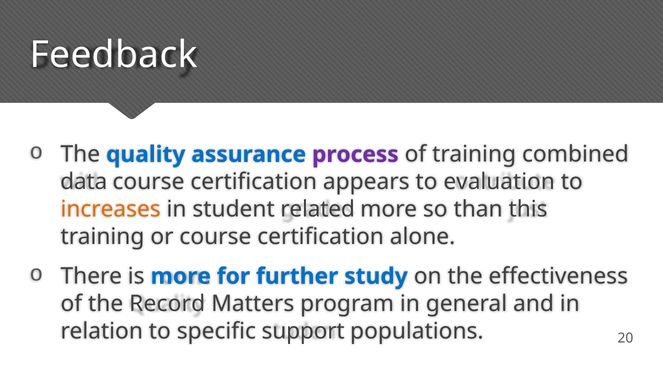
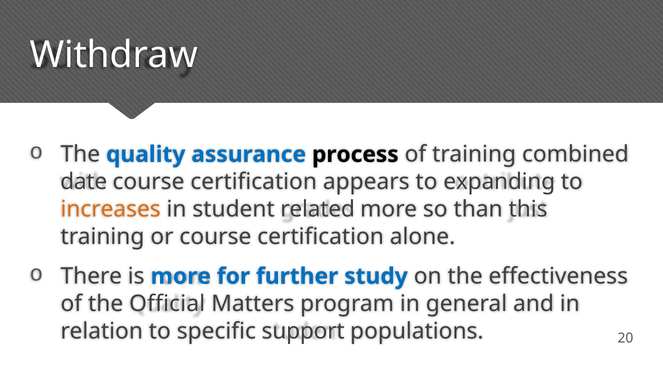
Feedback: Feedback -> Withdraw (114, 55)
process colour: purple -> black (355, 154)
data: data -> date (84, 182)
evaluation: evaluation -> expanding (499, 182)
Record: Record -> Official (167, 304)
